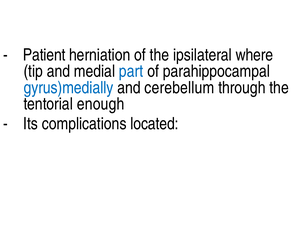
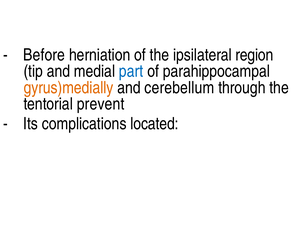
Patient: Patient -> Before (44, 55)
where: where -> region (254, 55)
gyrus)medially colour: blue -> orange (68, 88)
enough: enough -> prevent (101, 104)
